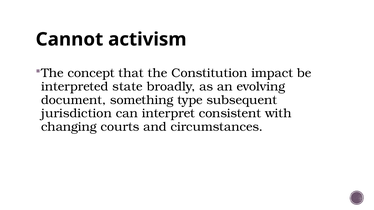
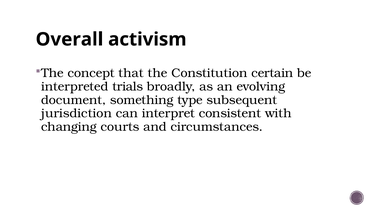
Cannot: Cannot -> Overall (69, 39)
impact: impact -> certain (272, 73)
state: state -> trials (128, 87)
